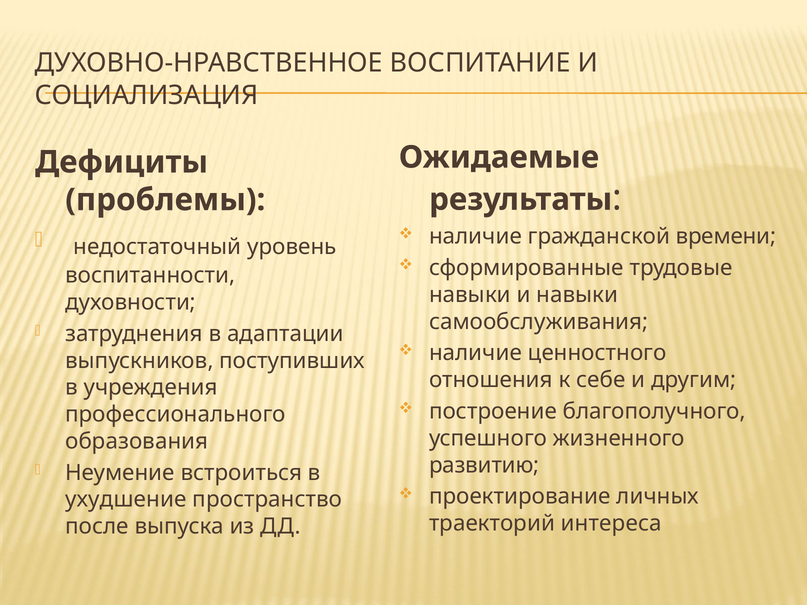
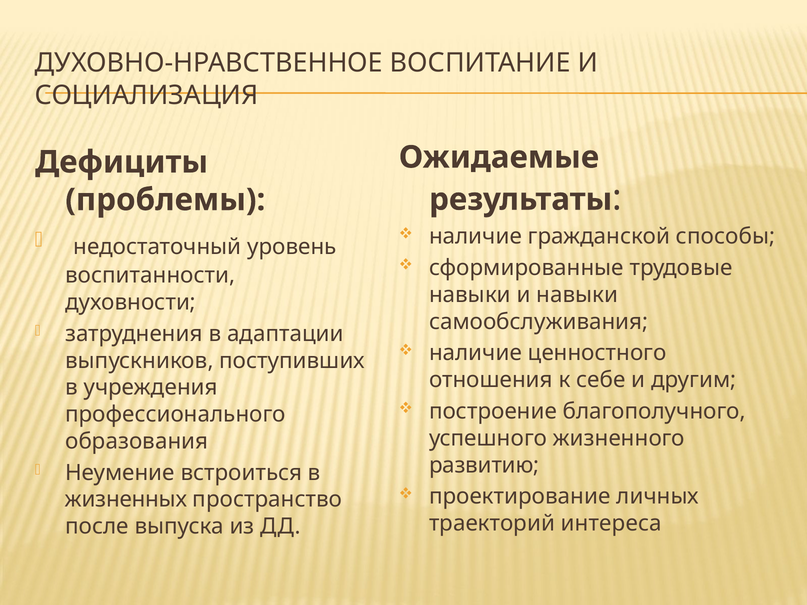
времени: времени -> способы (726, 237)
ухудшение: ухудшение -> жизненных (126, 500)
